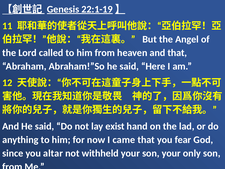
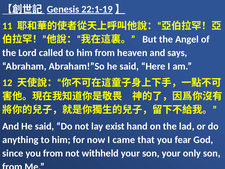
and that: that -> says (177, 53)
you altar: altar -> from (53, 153)
